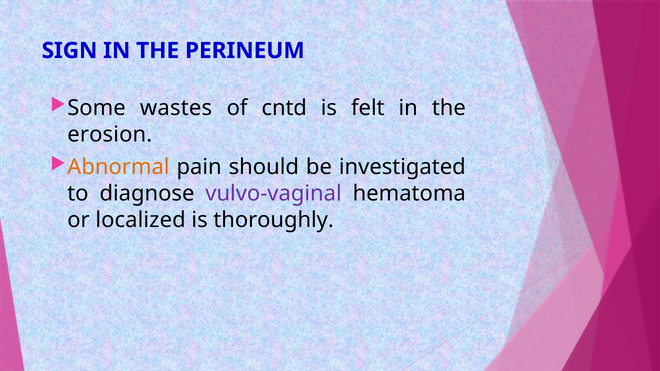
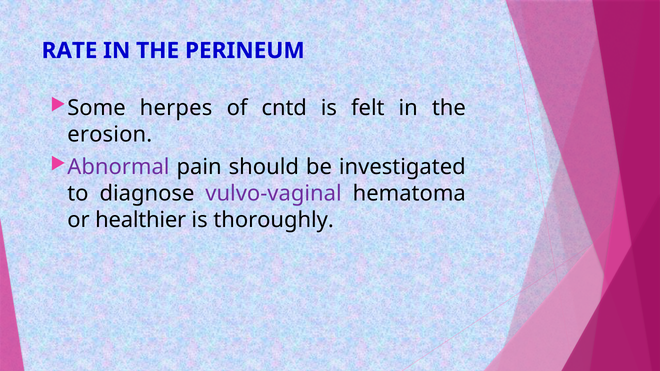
SIGN: SIGN -> RATE (70, 51)
wastes: wastes -> herpes (176, 108)
Abnormal colour: orange -> purple (118, 167)
localized: localized -> healthier (141, 220)
